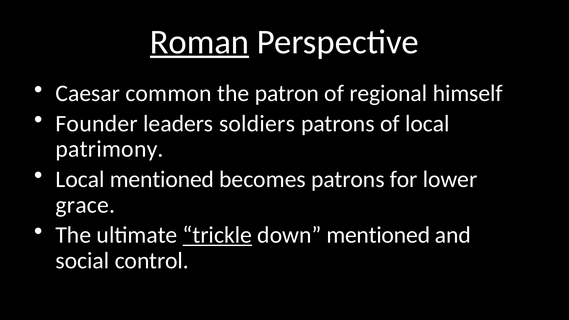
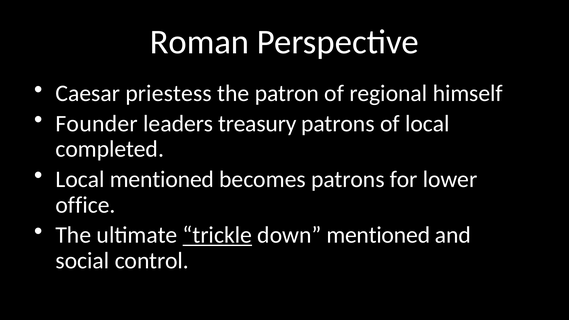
Roman underline: present -> none (200, 42)
common: common -> priestess (169, 93)
soldiers: soldiers -> treasury (257, 124)
patrimony: patrimony -> completed (110, 149)
grace: grace -> office (85, 205)
